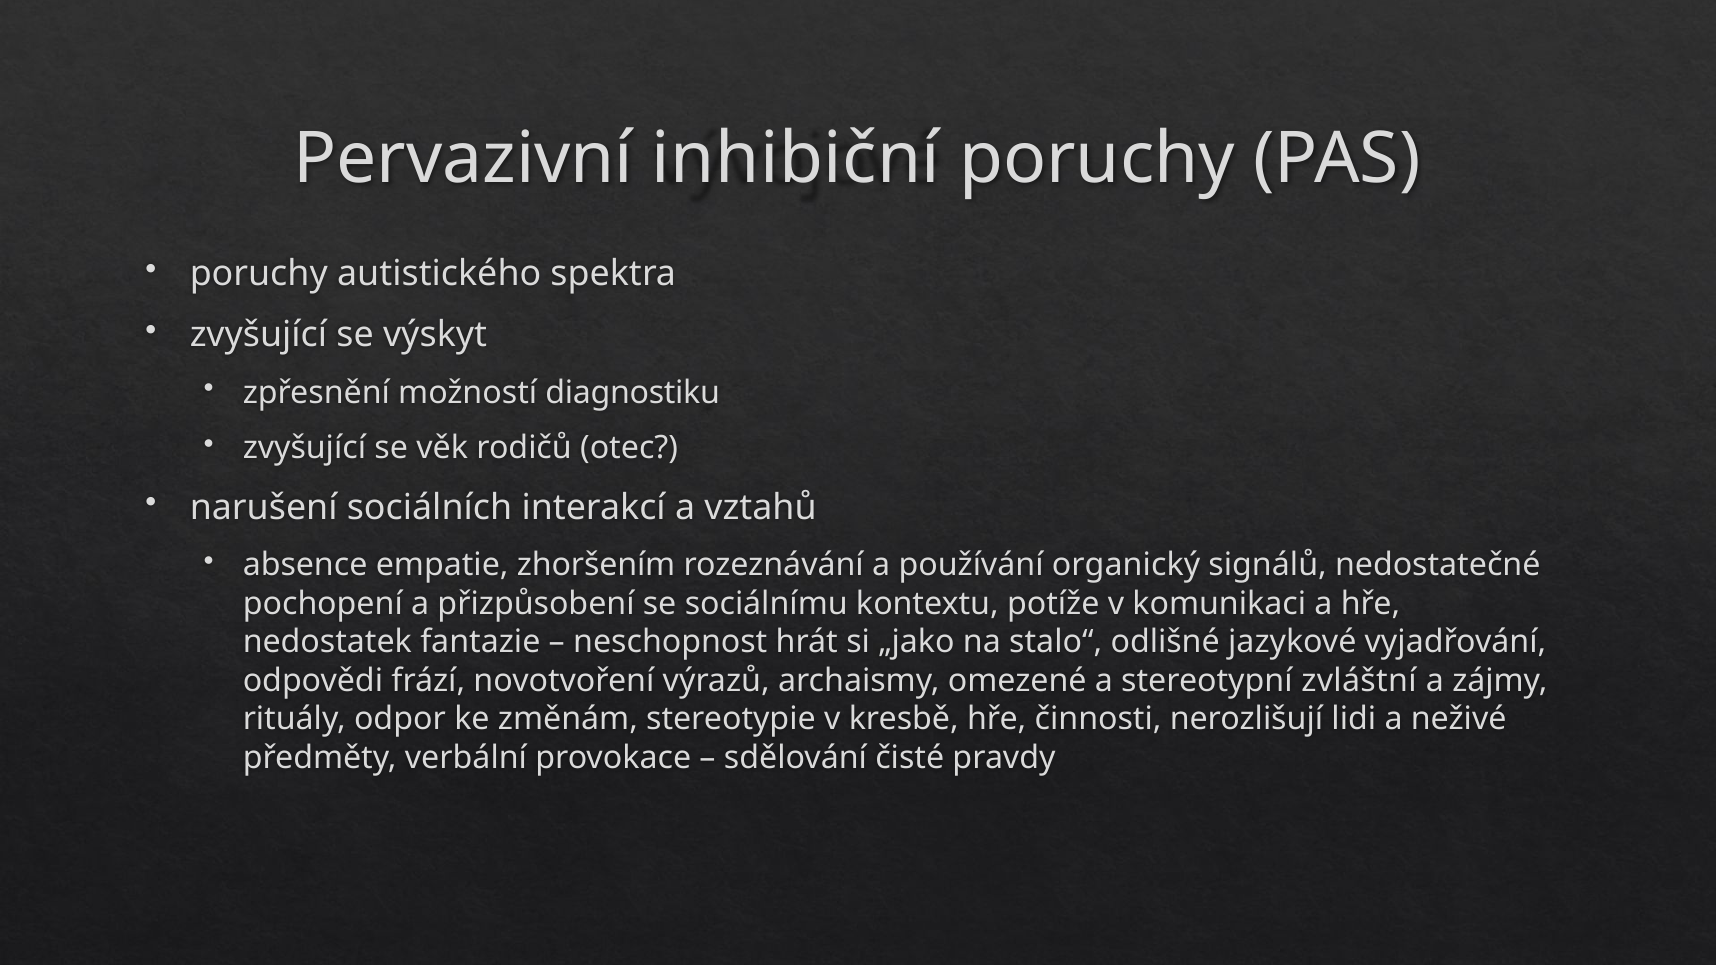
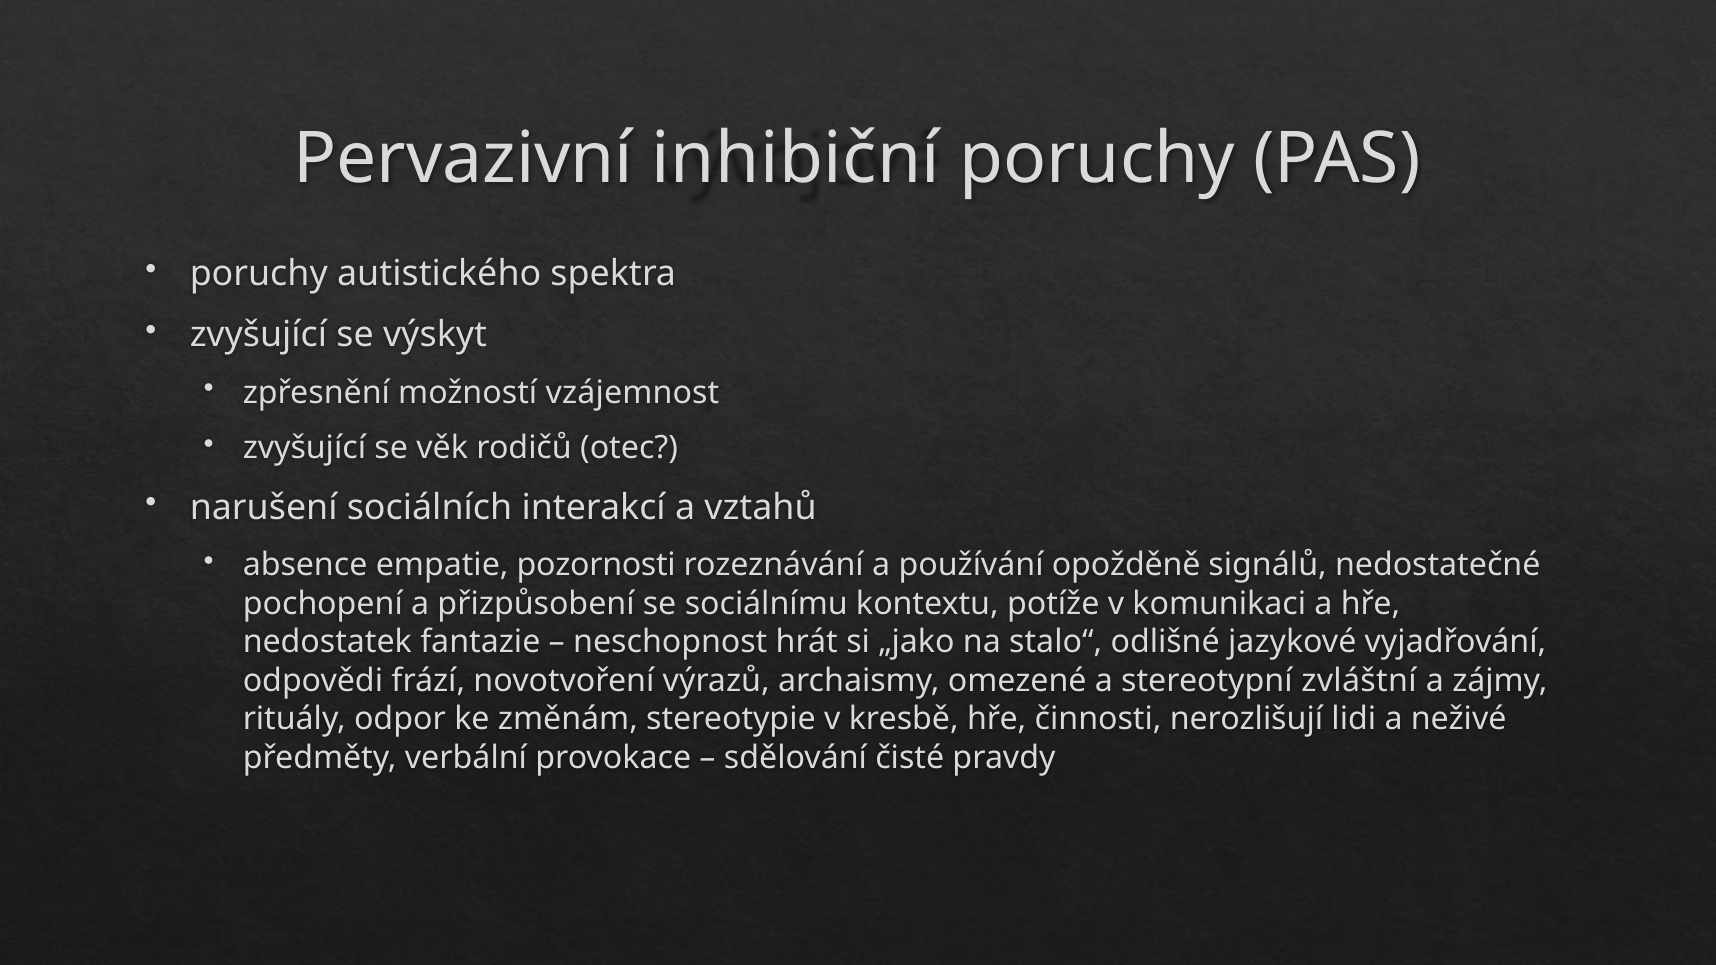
diagnostiku: diagnostiku -> vzájemnost (632, 393)
zhoršením: zhoršením -> pozornosti (596, 565)
organický: organický -> opožděně (1126, 565)
